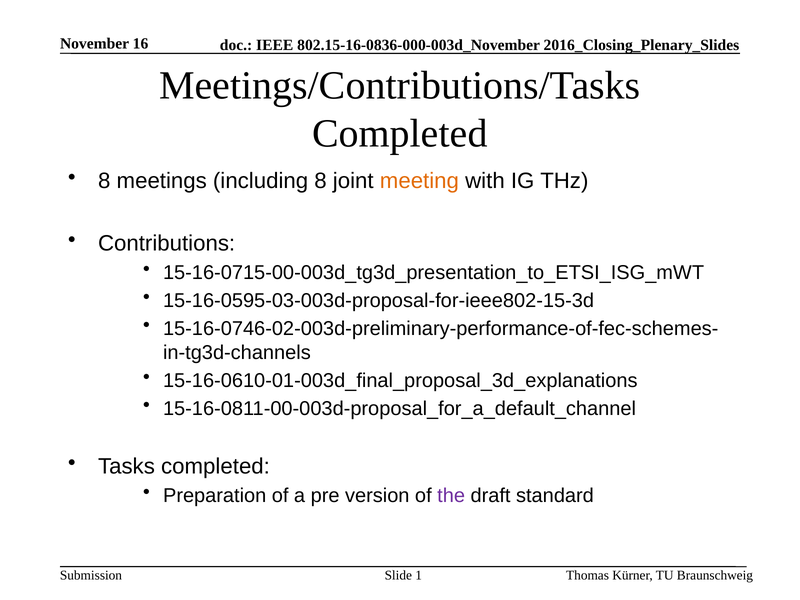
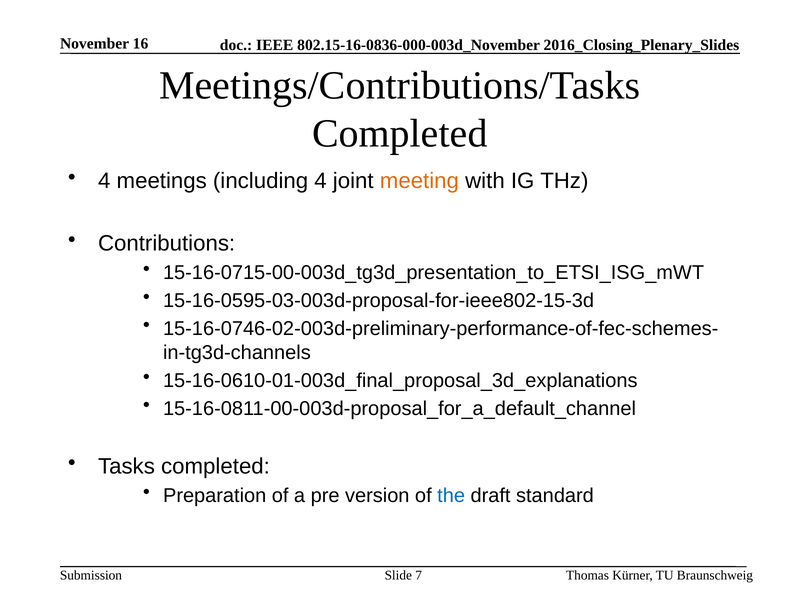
8: 8 -> 4 (104, 181)
including 8: 8 -> 4 (321, 181)
the colour: purple -> blue (451, 496)
1: 1 -> 7 (419, 575)
